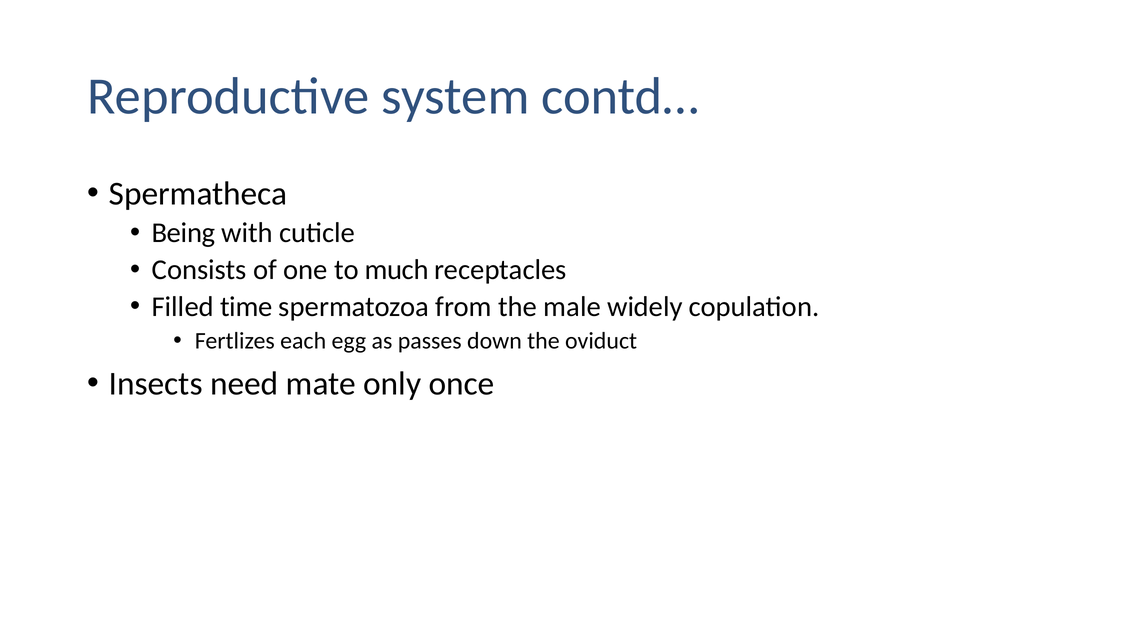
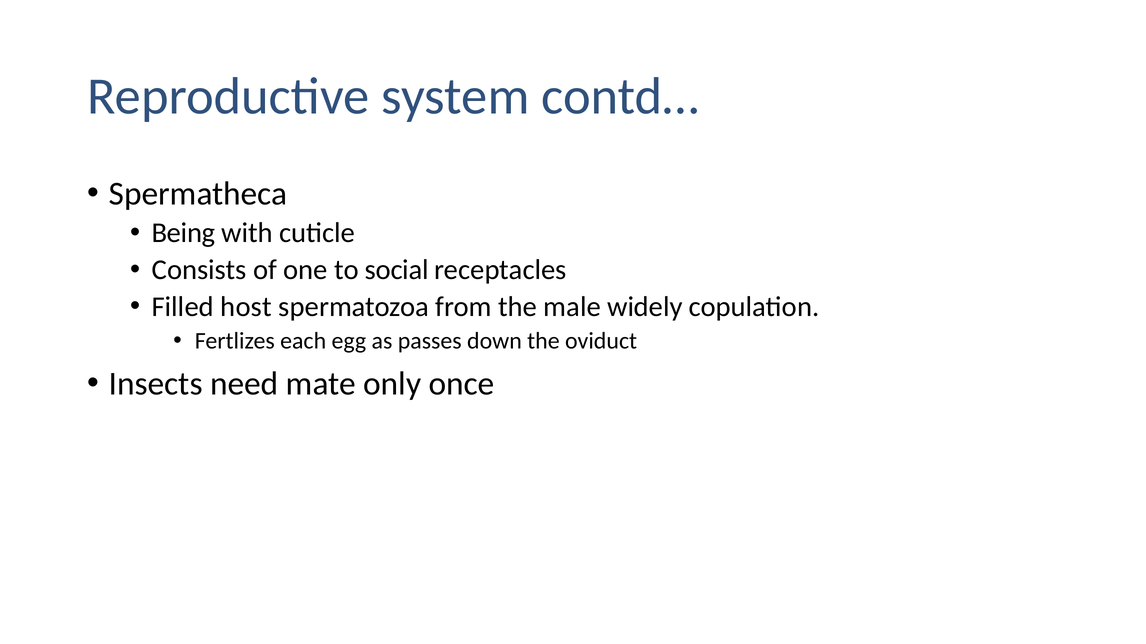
much: much -> social (397, 270)
time: time -> host (246, 307)
